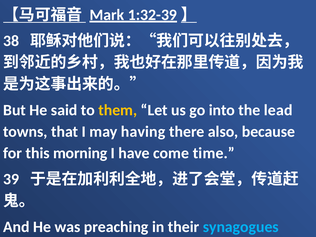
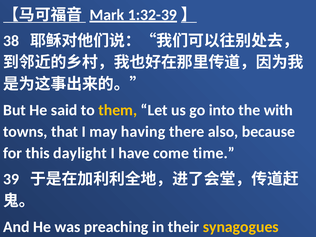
lead: lead -> with (278, 110)
morning: morning -> daylight (80, 153)
synagogues colour: light blue -> yellow (241, 227)
